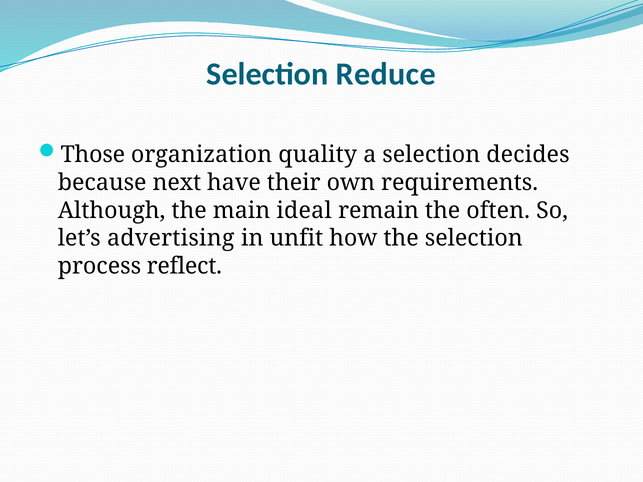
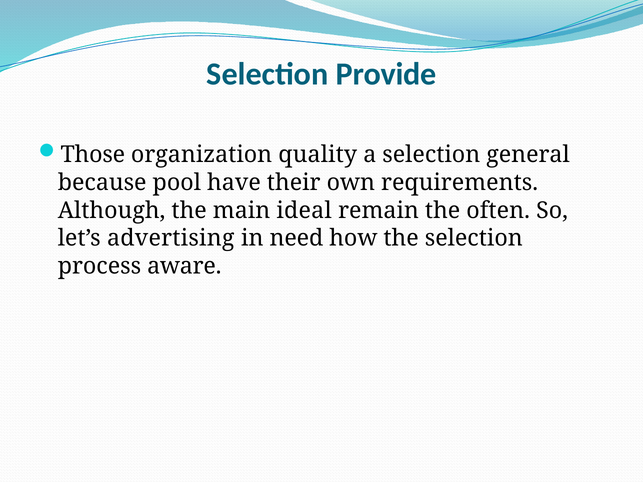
Reduce: Reduce -> Provide (386, 74)
decides: decides -> general (528, 155)
next: next -> pool (177, 183)
unfit: unfit -> need (296, 238)
reflect: reflect -> aware (184, 266)
